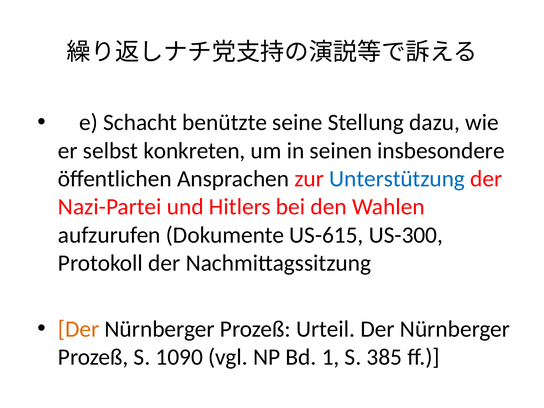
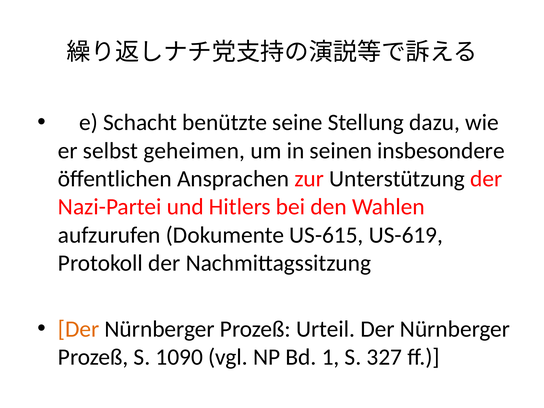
konkreten: konkreten -> geheimen (194, 151)
Unterstützung colour: blue -> black (397, 179)
US-300: US-300 -> US-619 (406, 235)
385: 385 -> 327 (384, 357)
